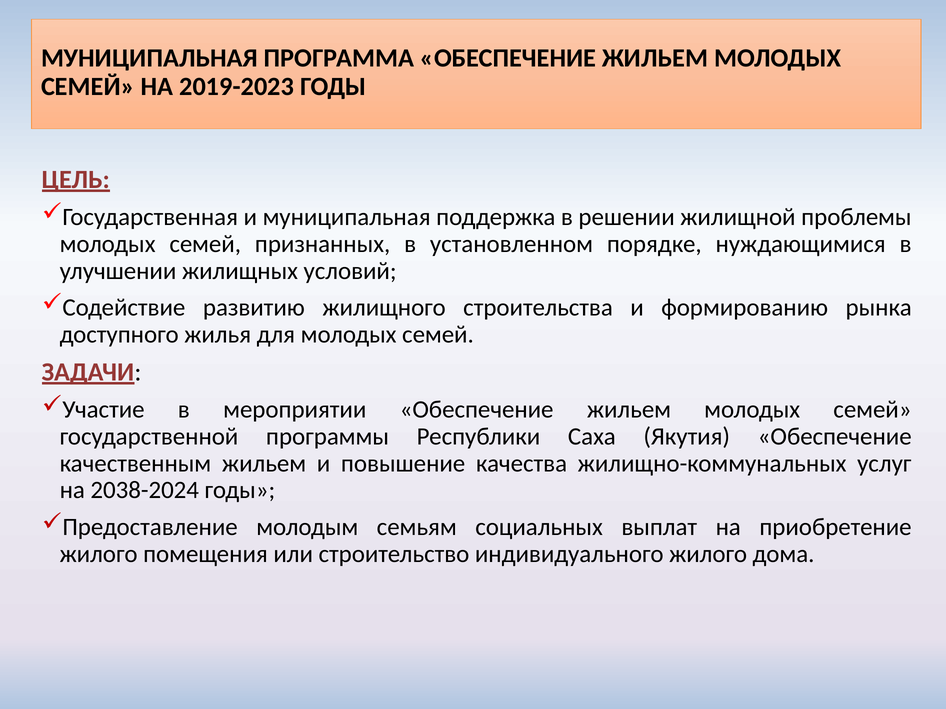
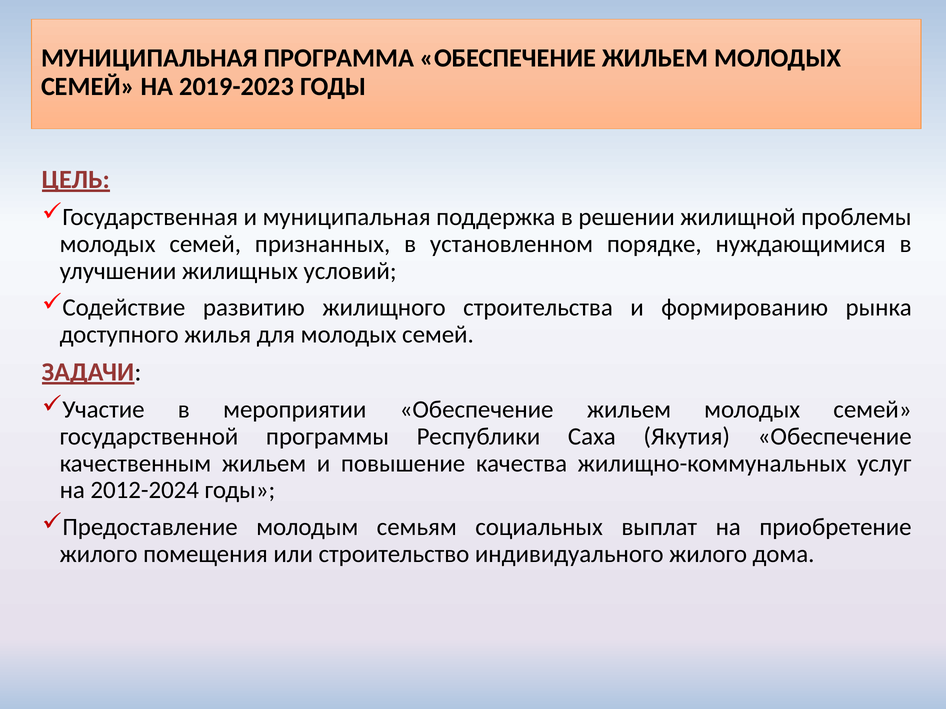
2038-2024: 2038-2024 -> 2012-2024 (145, 491)
